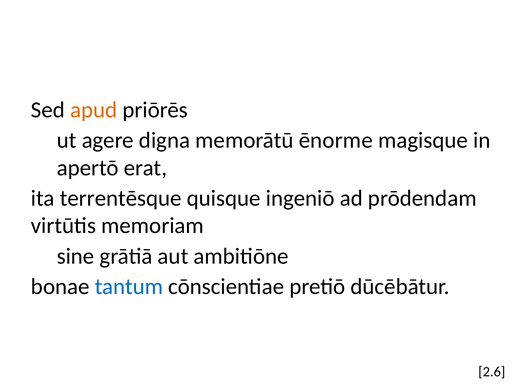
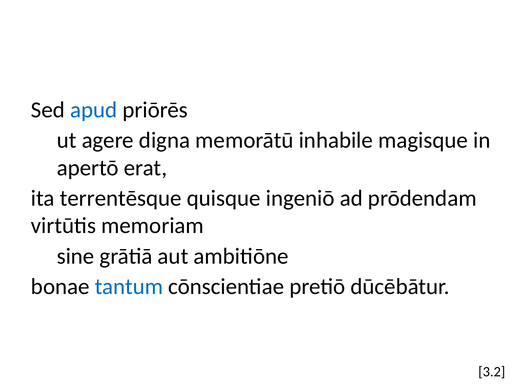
apud colour: orange -> blue (94, 110)
ēnorme: ēnorme -> inhabile (336, 140)
2.6: 2.6 -> 3.2 (492, 372)
